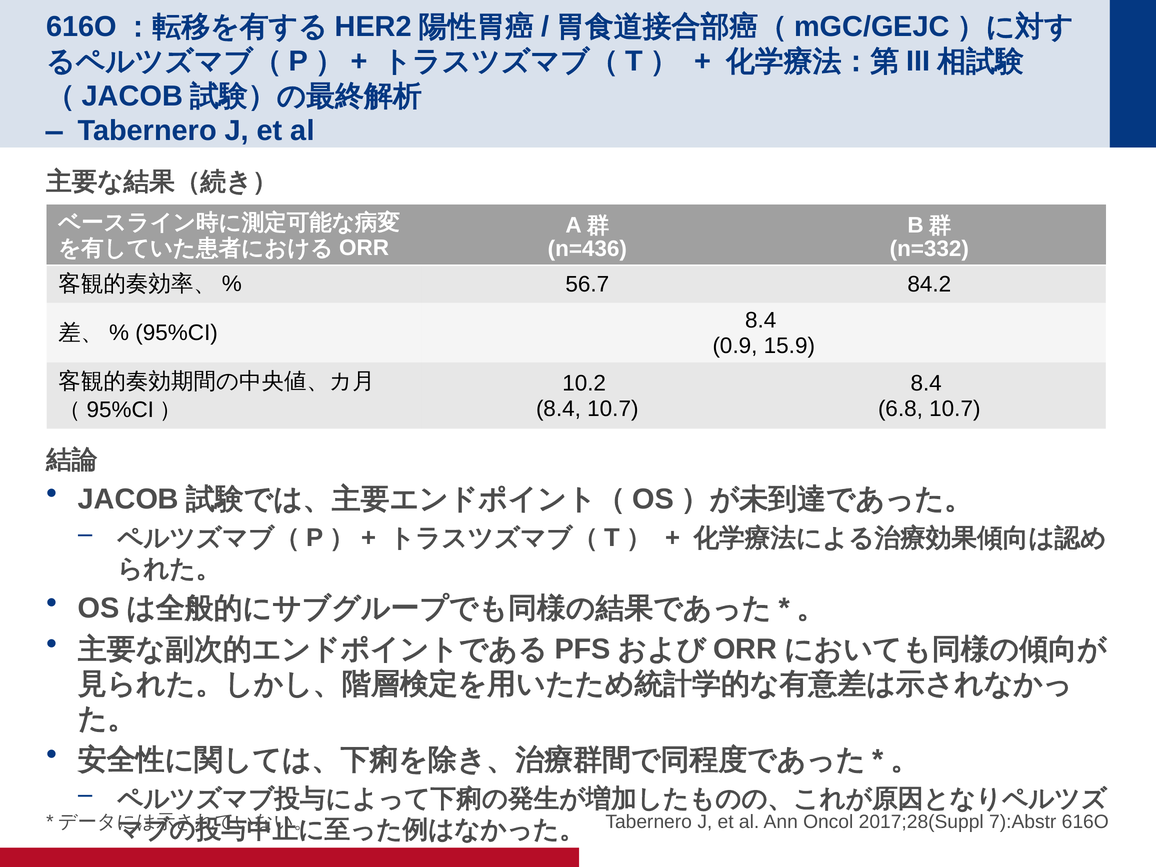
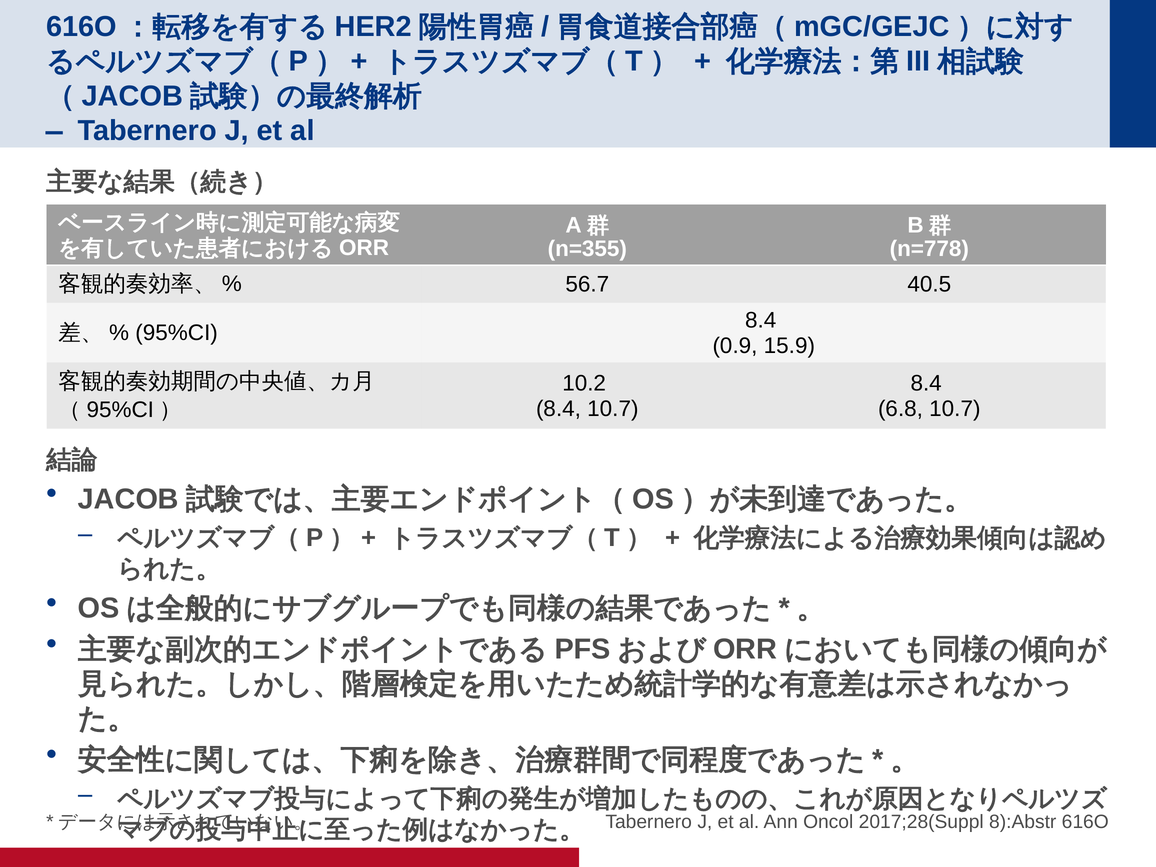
n=436: n=436 -> n=355 (587, 249)
n=332: n=332 -> n=778 (929, 249)
84.2: 84.2 -> 40.5 (929, 284)
7):Abstr: 7):Abstr -> 8):Abstr (1023, 822)
